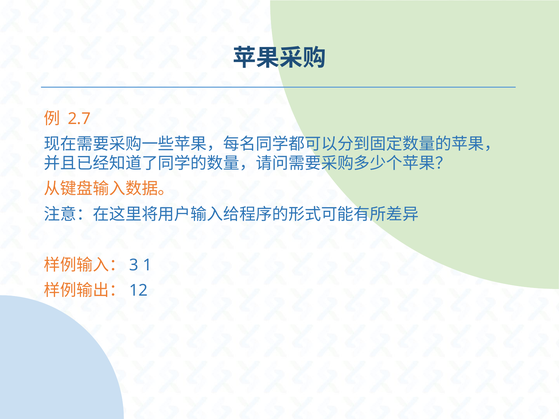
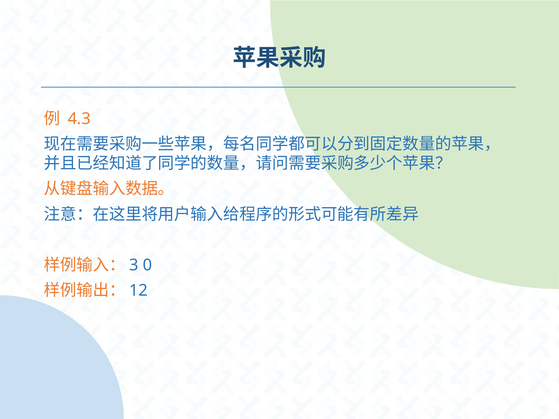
2.7: 2.7 -> 4.3 (79, 119)
1: 1 -> 0 (147, 265)
